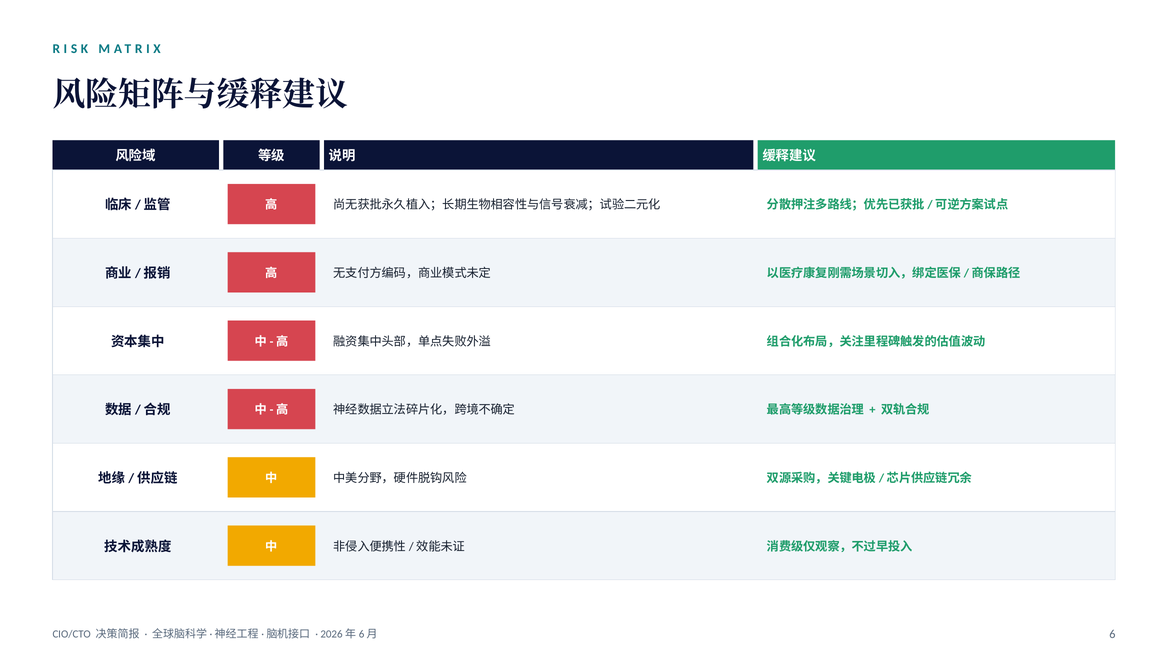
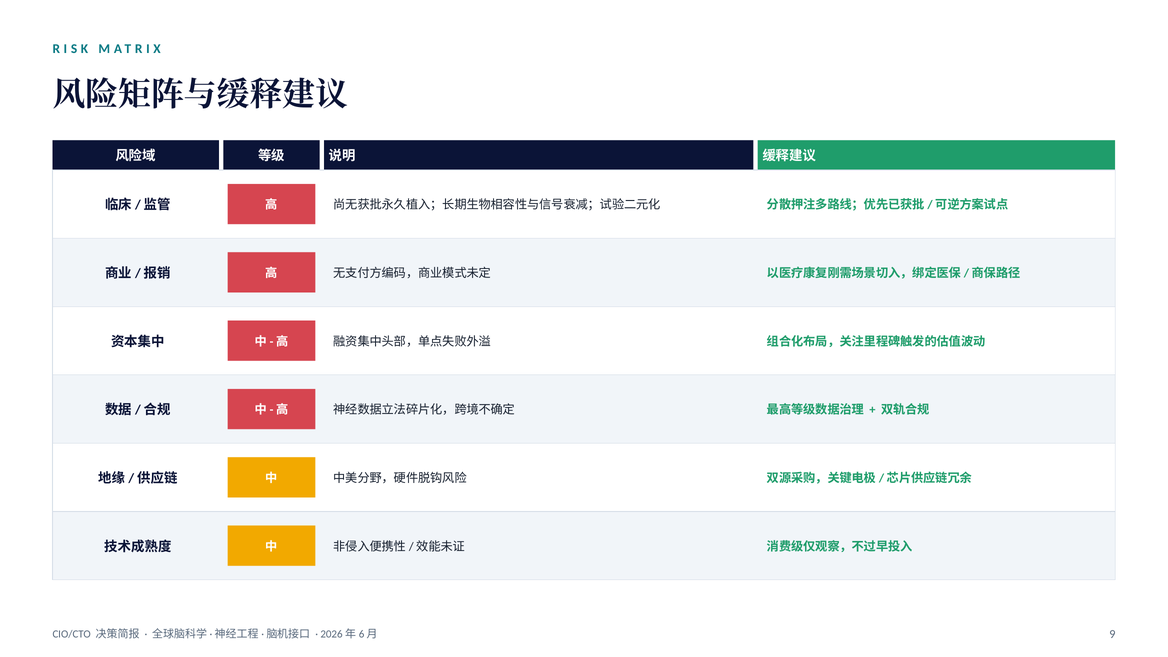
6: 6 -> 9 (1112, 634)
